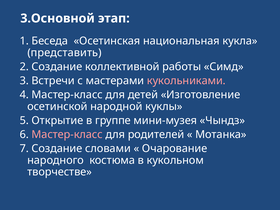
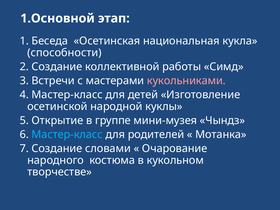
3.Основной: 3.Основной -> 1.Основной (58, 18)
представить: представить -> способности (64, 53)
Мастер-класс colour: pink -> light blue (67, 134)
